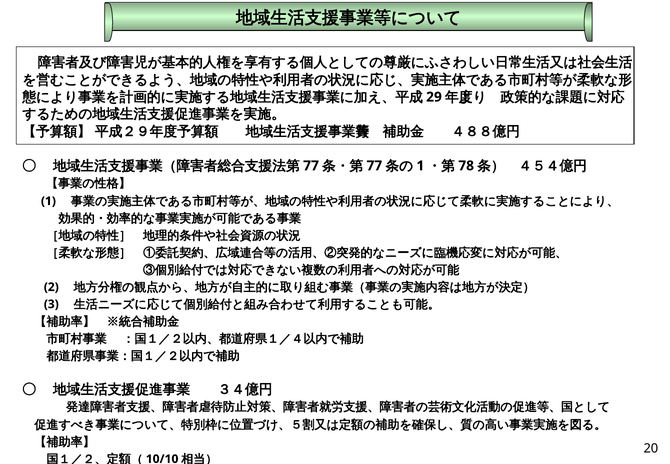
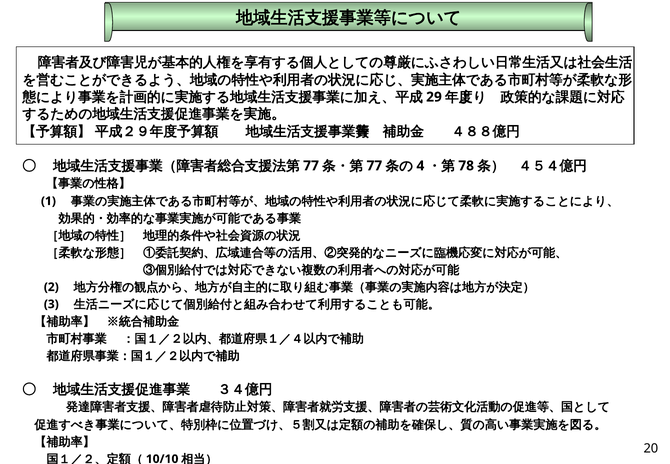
1: 1 -> 4 (420, 166)
